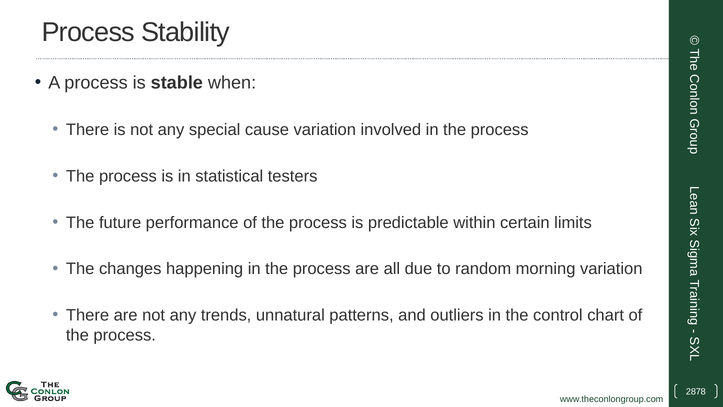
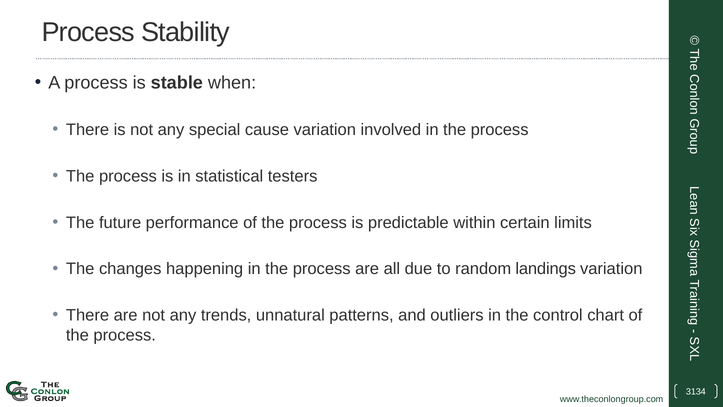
morning: morning -> landings (546, 269)
2878: 2878 -> 3134 (696, 391)
